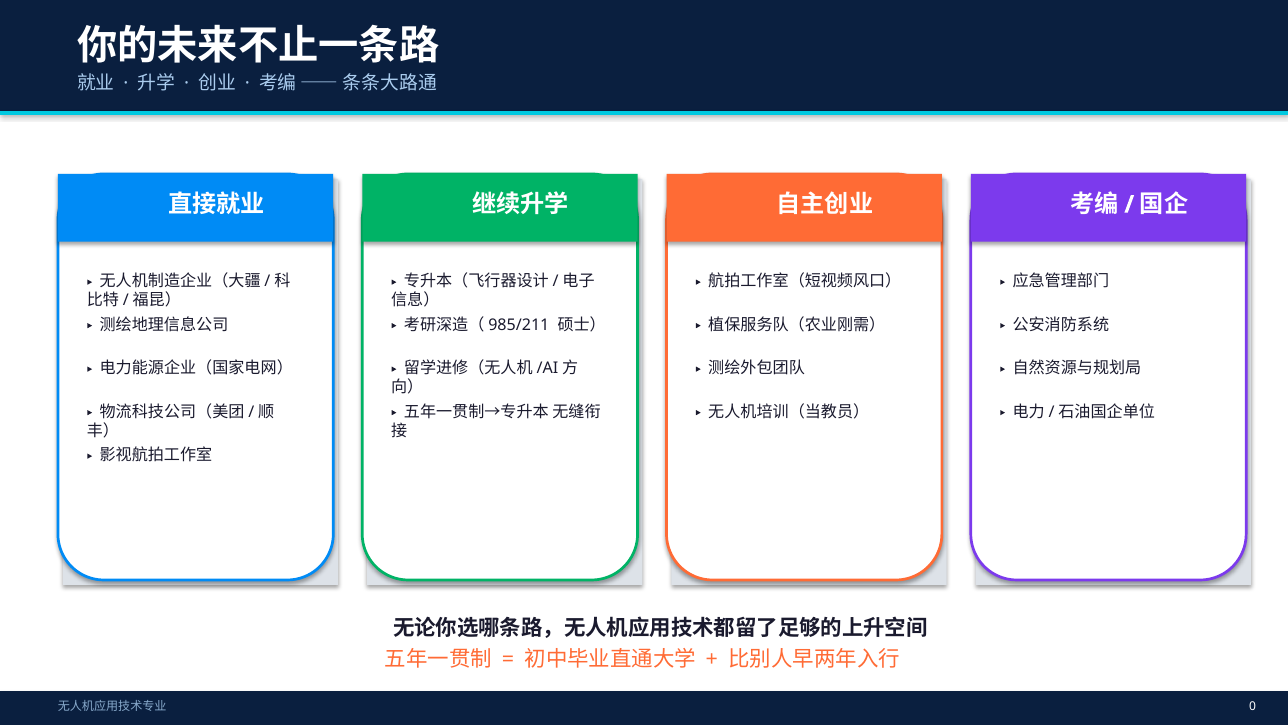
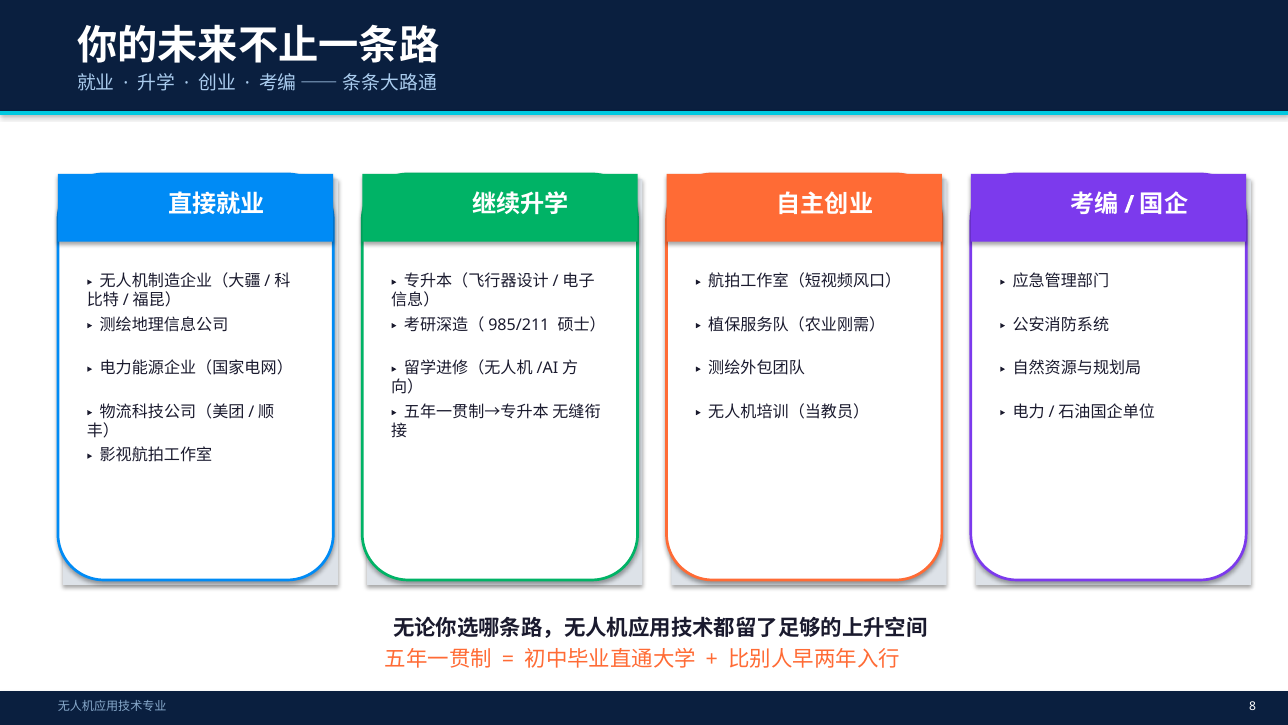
0: 0 -> 8 (1253, 706)
